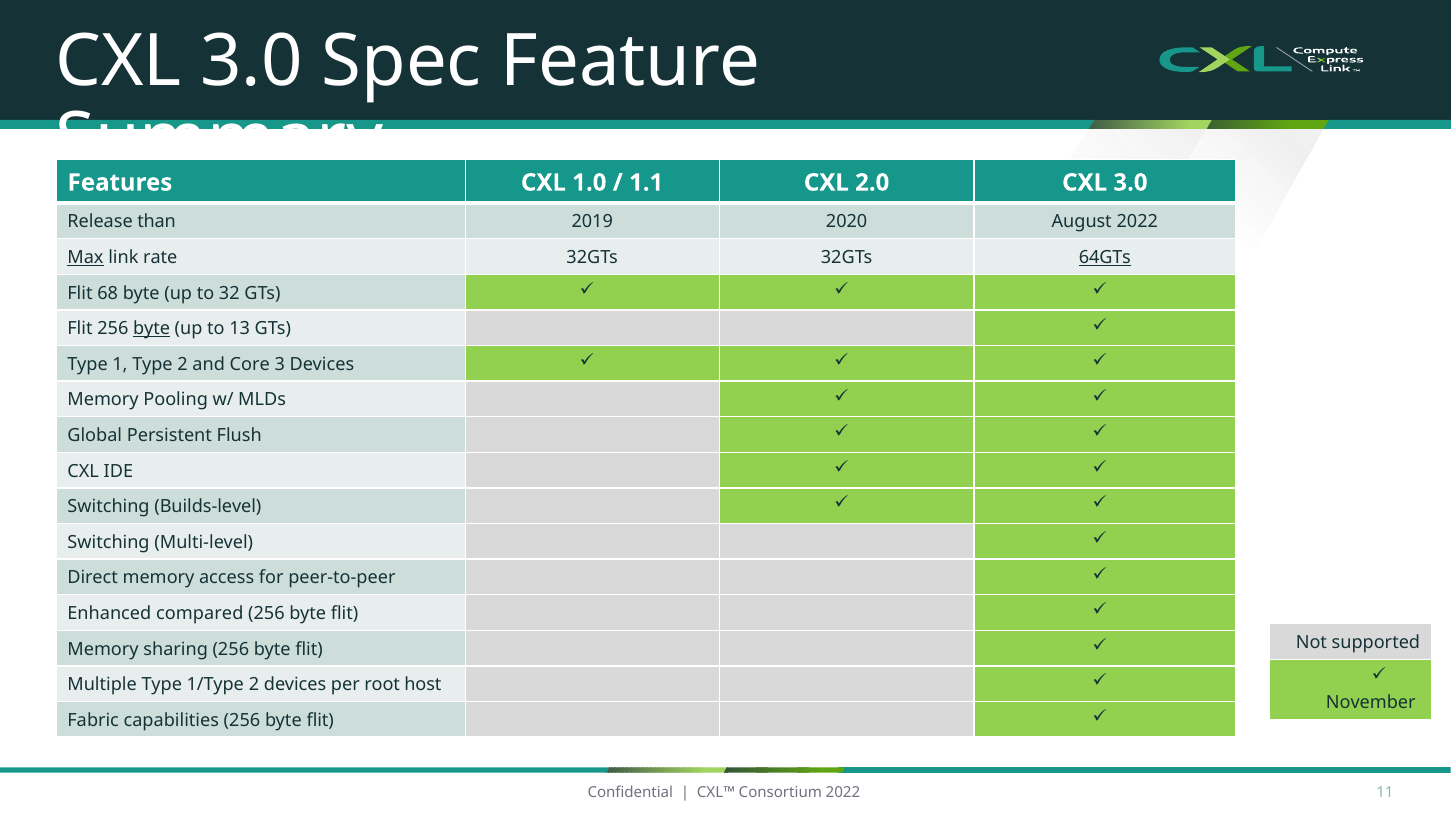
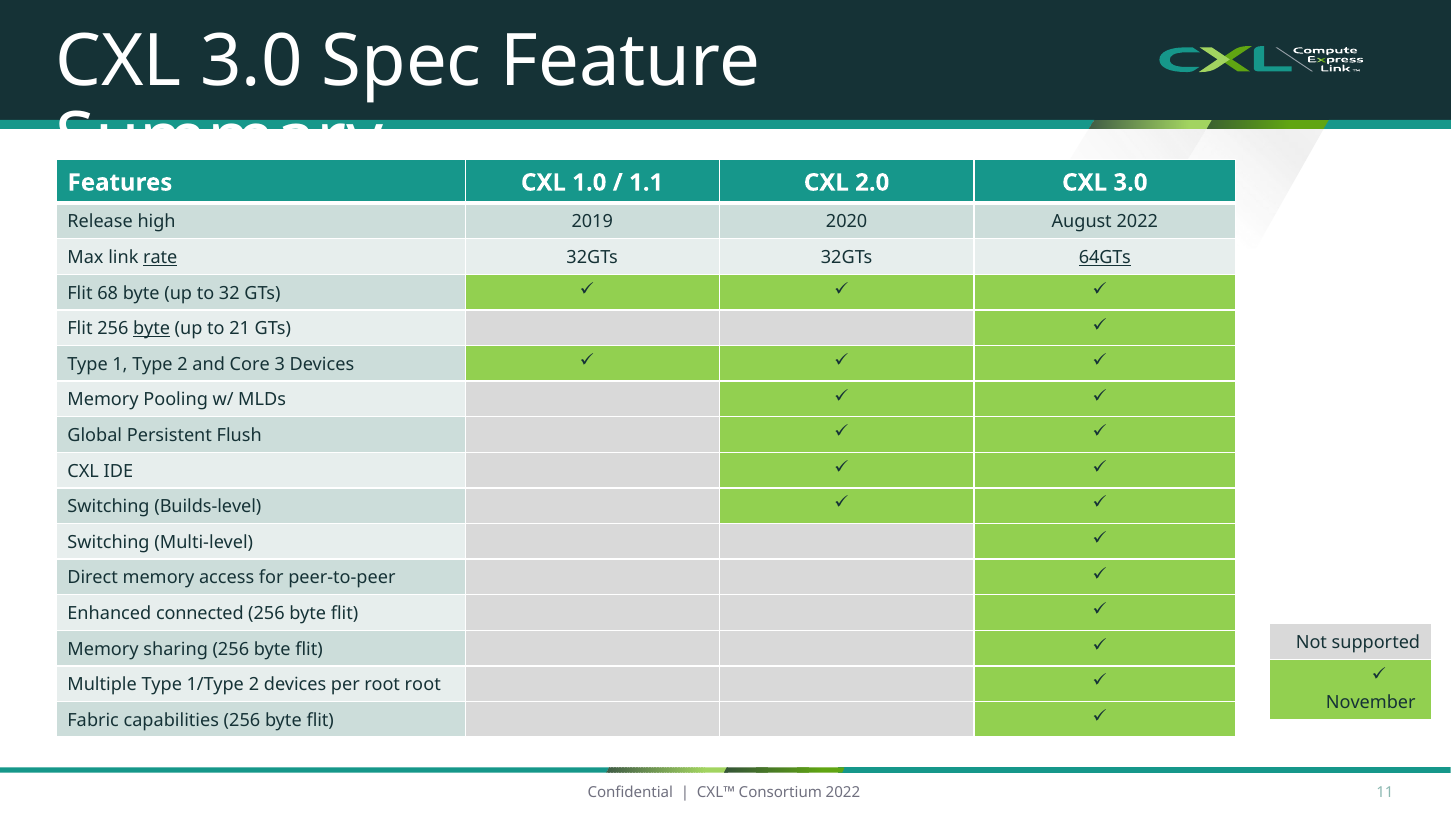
than: than -> high (157, 222)
Max underline: present -> none (86, 258)
rate underline: none -> present (160, 258)
13: 13 -> 21 (240, 329)
compared: compared -> connected (200, 614)
root host: host -> root (423, 685)
